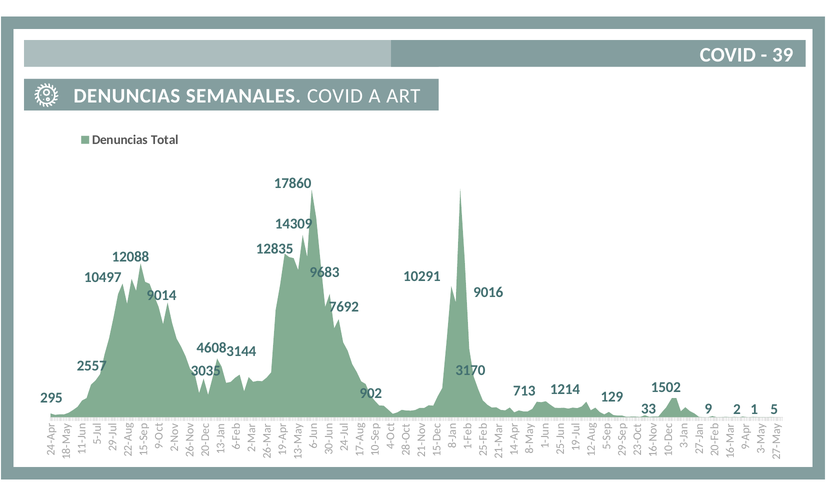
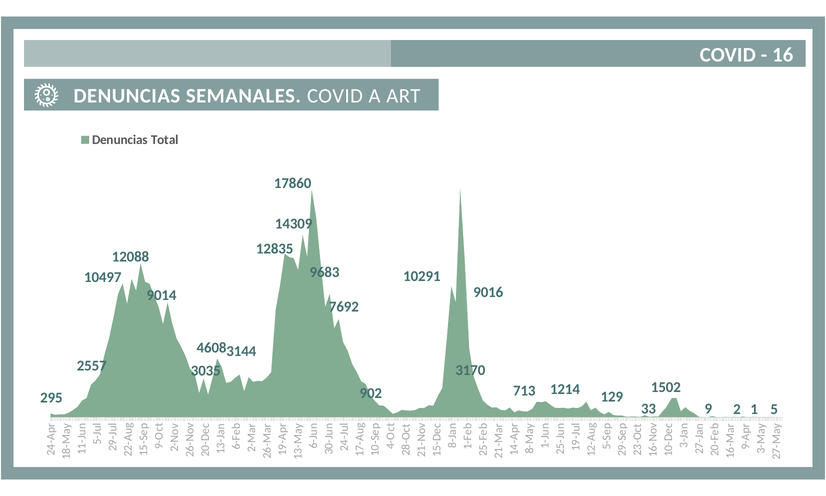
39: 39 -> 16 (783, 55)
